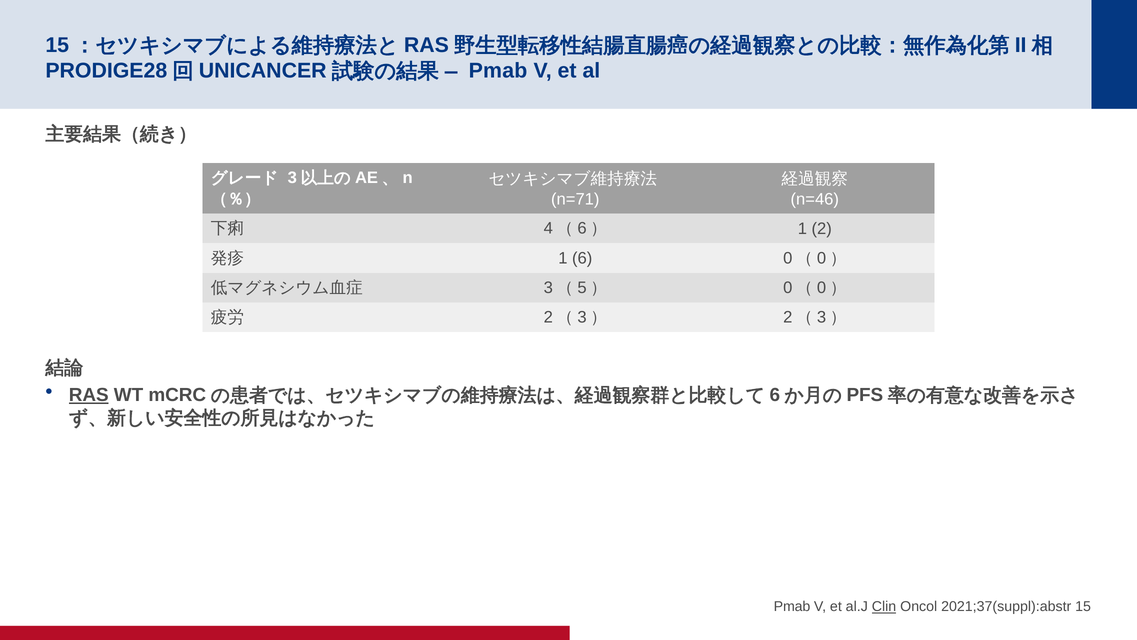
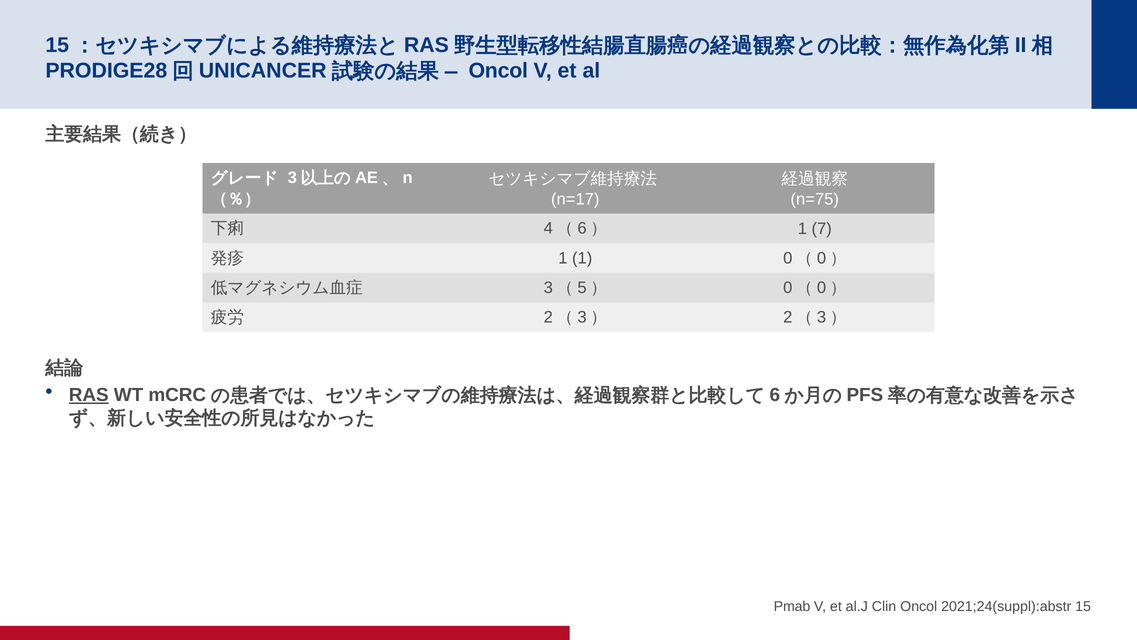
Pmab: Pmab -> Oncol (498, 71)
n=71: n=71 -> n=17 (575, 199)
n=46: n=46 -> n=75 (815, 199)
2: 2 -> 7 (822, 229)
1 6: 6 -> 1 (582, 258)
Clin underline: present -> none (884, 606)
2021;37(suppl):abstr: 2021;37(suppl):abstr -> 2021;24(suppl):abstr (1006, 606)
